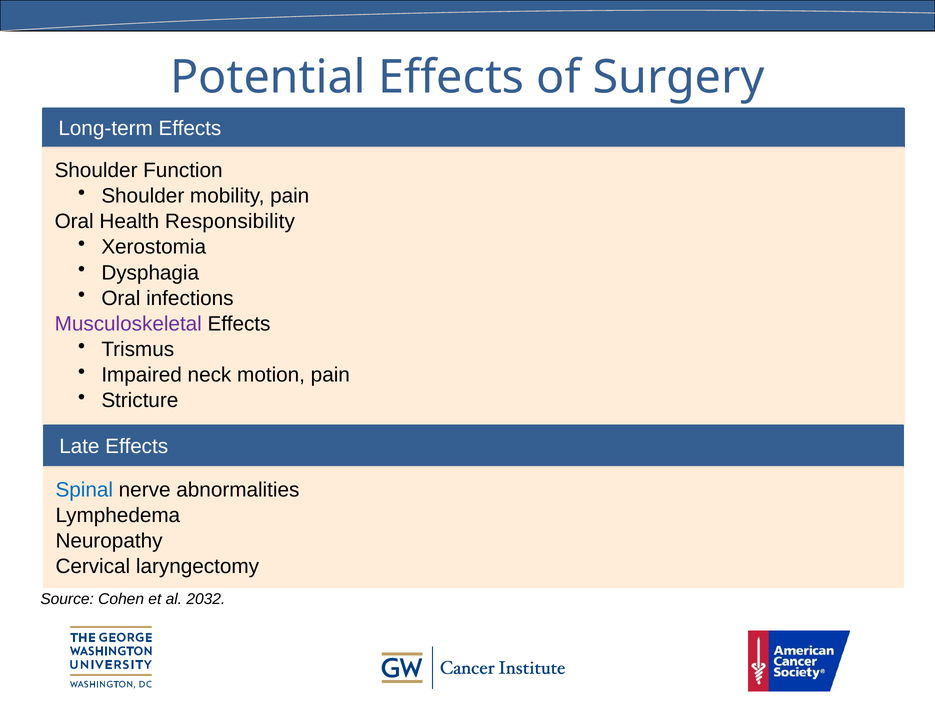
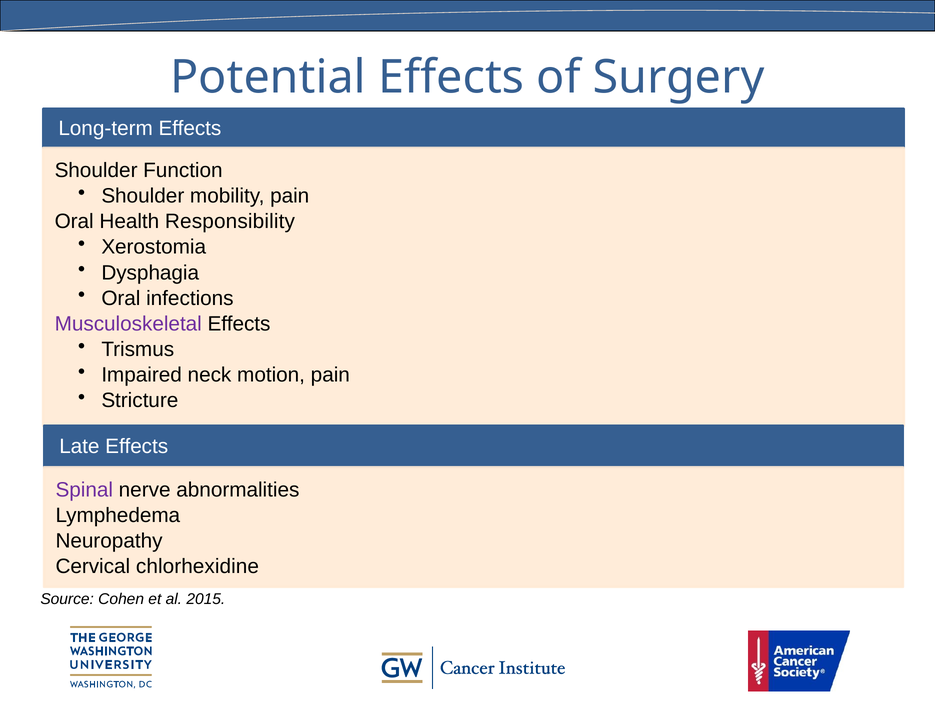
Spinal colour: blue -> purple (84, 490)
laryngectomy: laryngectomy -> chlorhexidine (197, 567)
2032: 2032 -> 2015 (206, 599)
